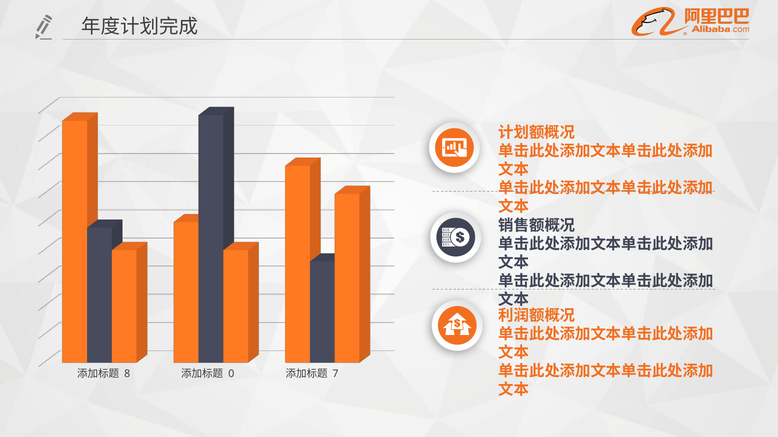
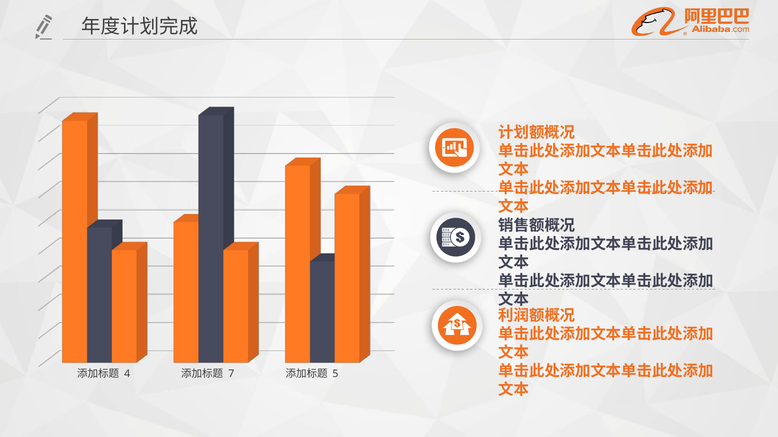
8: 8 -> 4 (127, 374)
0: 0 -> 7 (231, 374)
7: 7 -> 5 (335, 374)
